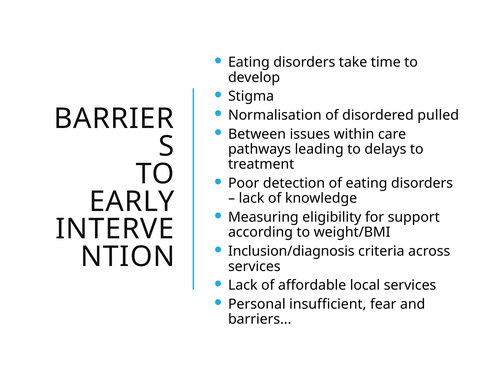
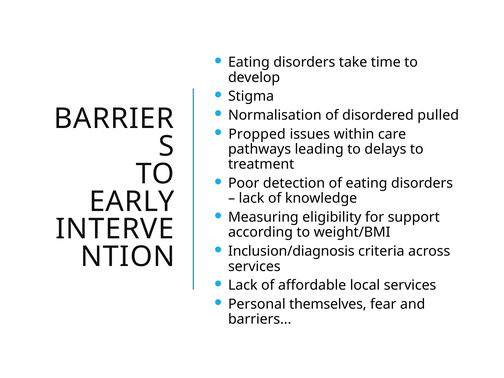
Between: Between -> Propped (257, 134)
insufficient: insufficient -> themselves (328, 304)
